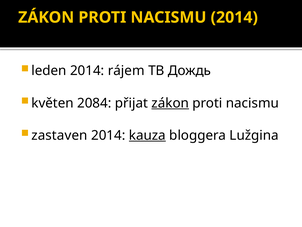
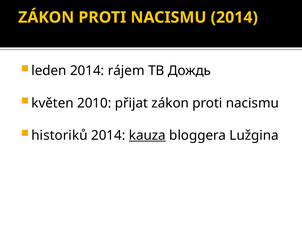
2084: 2084 -> 2010 (94, 103)
zákon underline: present -> none (170, 103)
zastaven: zastaven -> historiků (59, 135)
